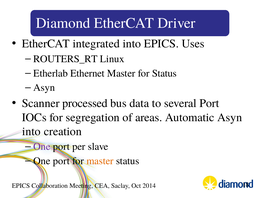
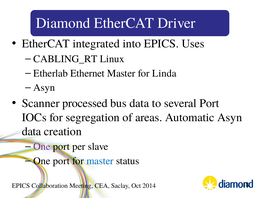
ROUTERS_RT: ROUTERS_RT -> CABLING_RT (65, 59)
for Status: Status -> Linda (164, 73)
into: into -> data (31, 131)
master colour: orange -> blue (100, 161)
